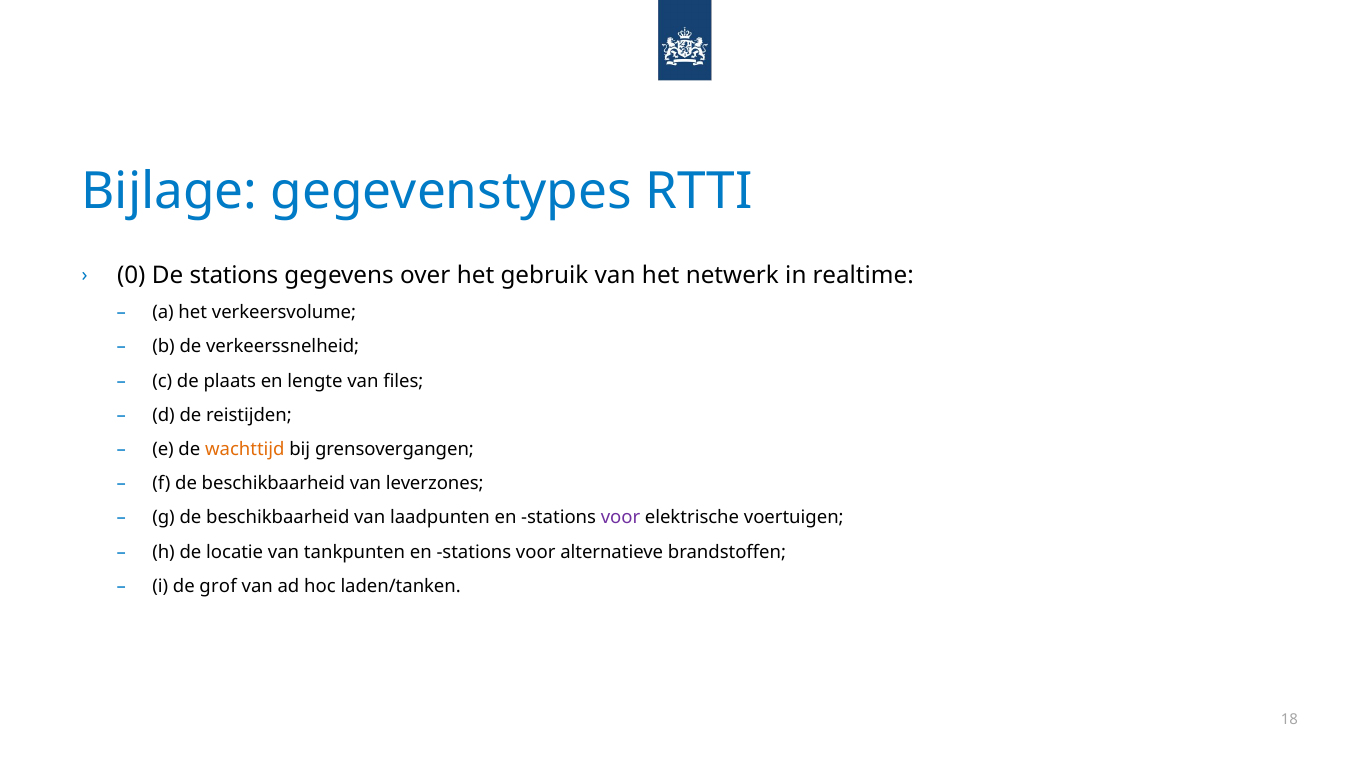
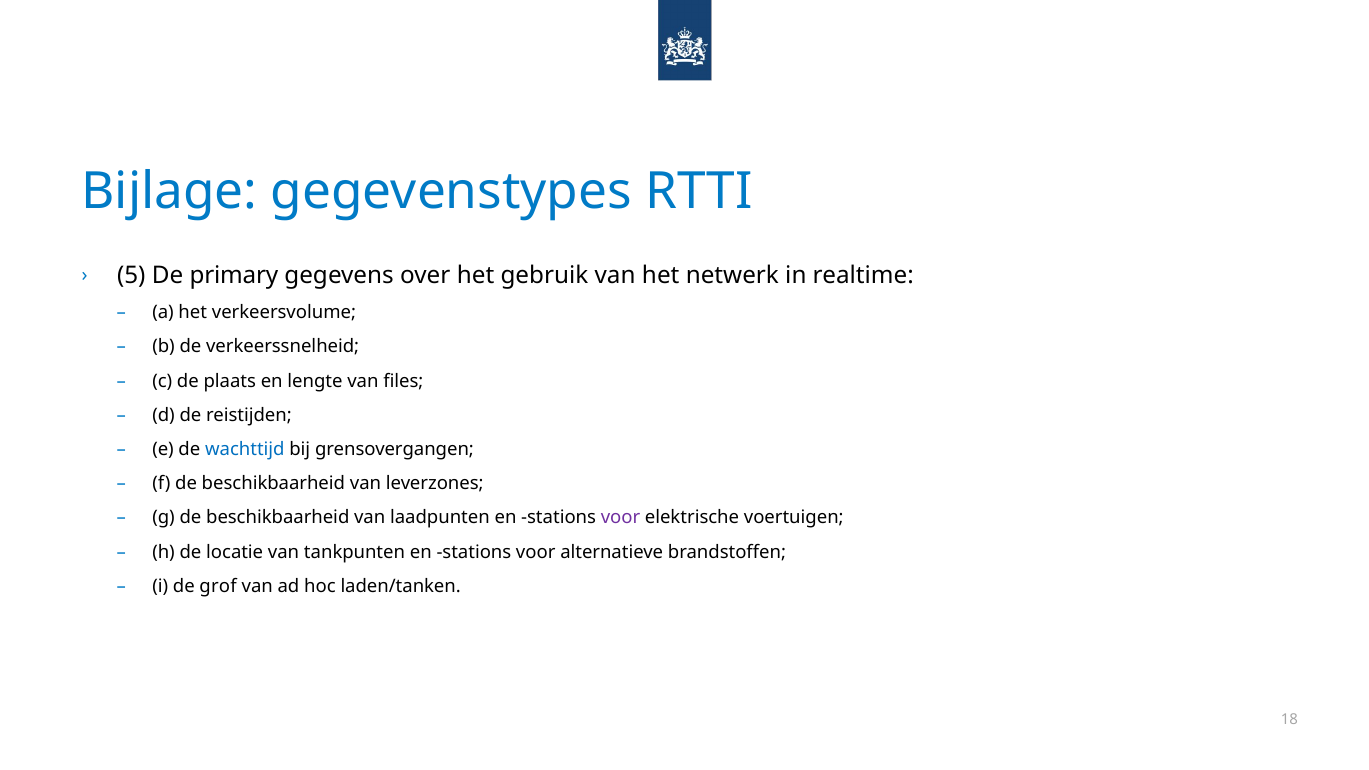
0: 0 -> 5 (131, 275)
De stations: stations -> primary (234, 275)
wachttijd colour: orange -> blue (245, 449)
